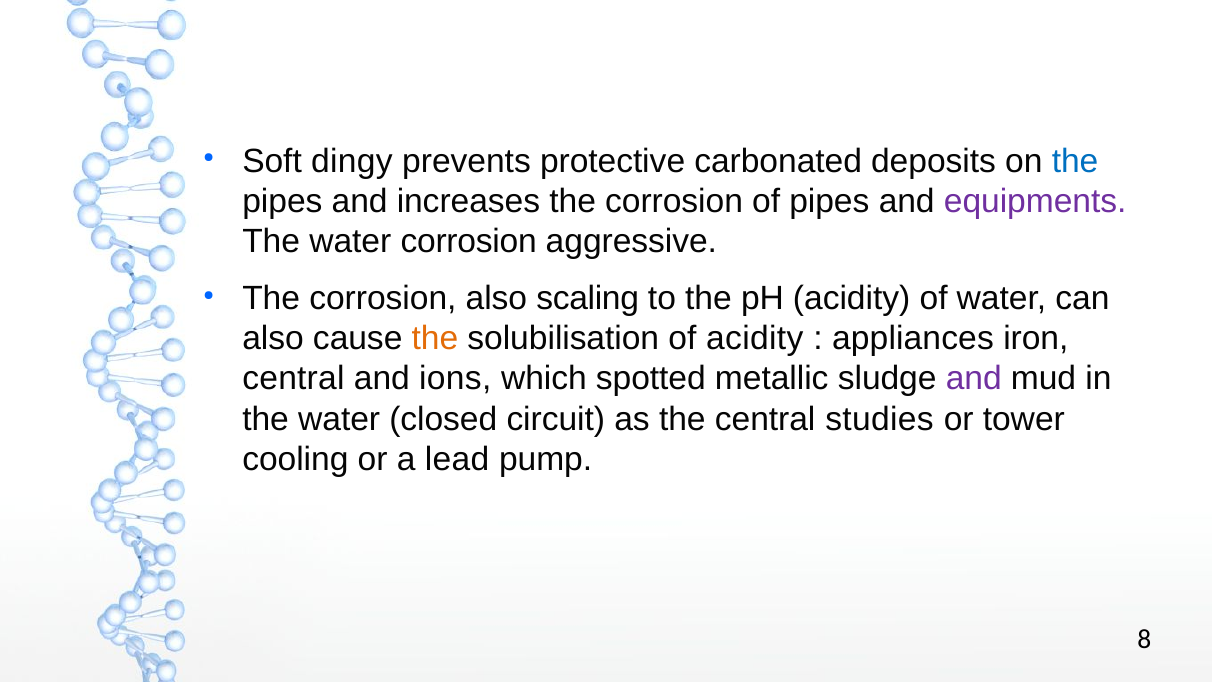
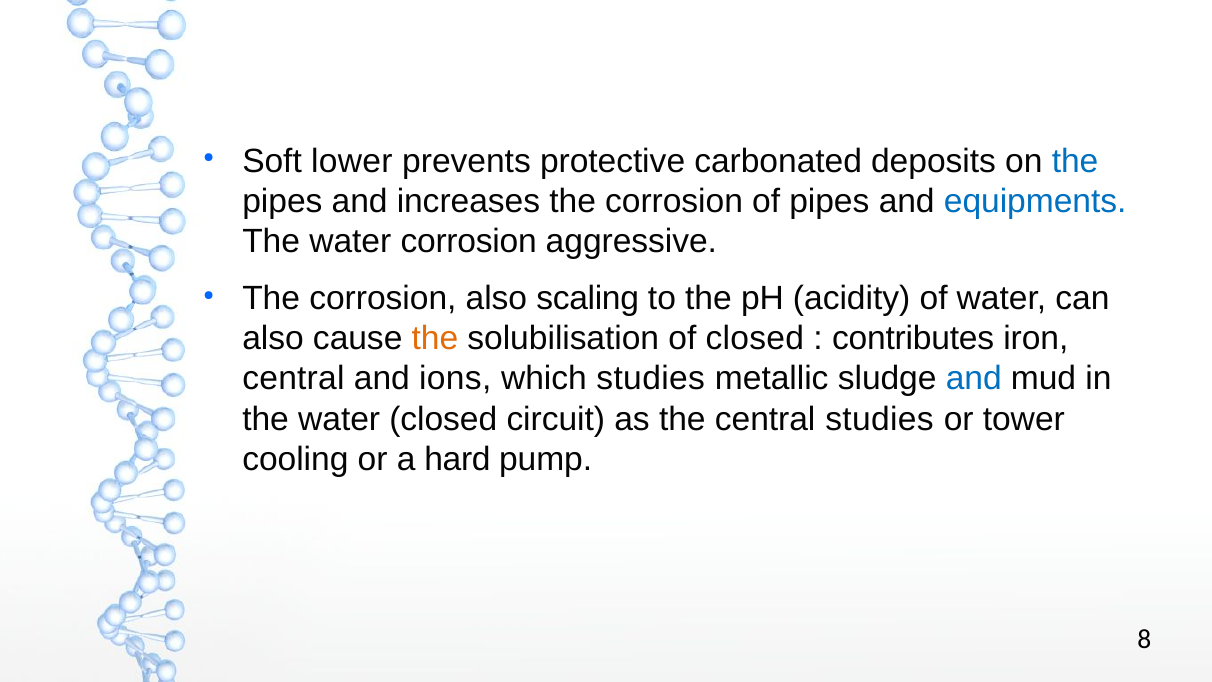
dingy: dingy -> lower (352, 161)
equipments colour: purple -> blue (1035, 201)
of acidity: acidity -> closed (755, 338)
appliances: appliances -> contributes (913, 338)
which spotted: spotted -> studies (651, 379)
and colour: purple -> blue (974, 379)
lead: lead -> hard (457, 459)
